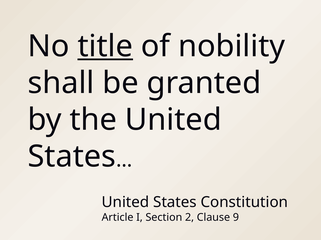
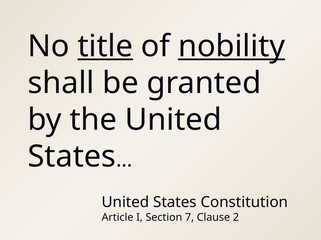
nobility underline: none -> present (232, 46)
2: 2 -> 7 (190, 218)
9: 9 -> 2 (236, 218)
